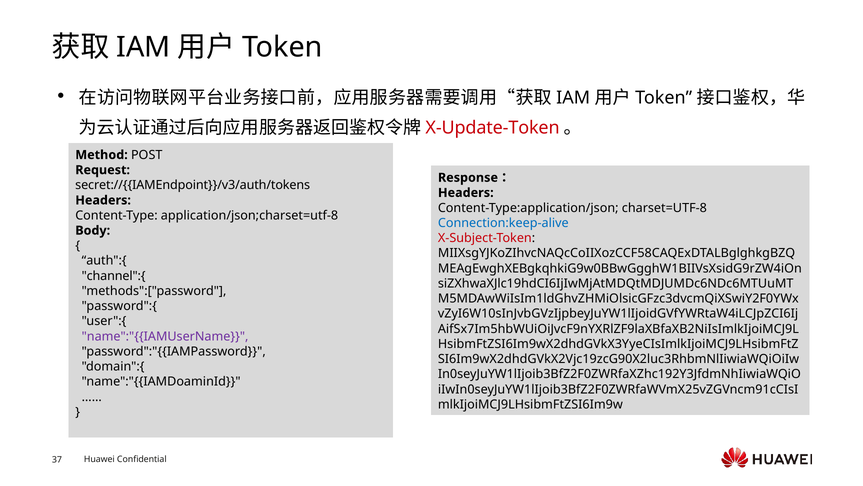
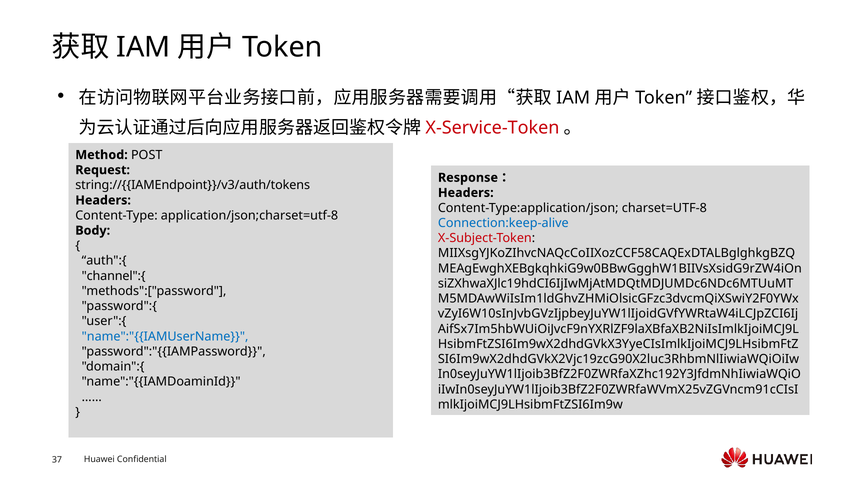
X-Update-Token: X-Update-Token -> X-Service-Token (492, 128)
secret://{{IAMEndpoint}}/v3/auth/tokens: secret://{{IAMEndpoint}}/v3/auth/tokens -> string://{{IAMEndpoint}}/v3/auth/tokens (193, 185)
name":"{{IAMUserName colour: purple -> blue (165, 336)
